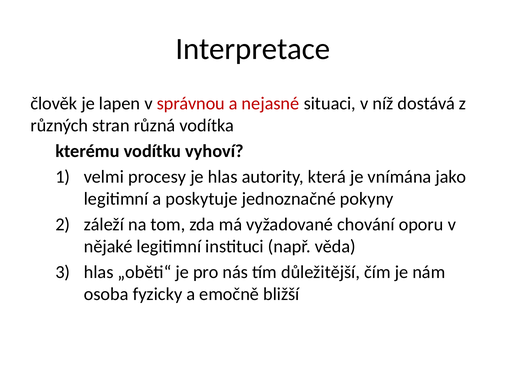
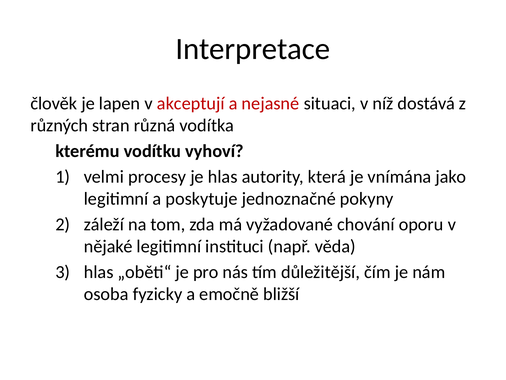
správnou: správnou -> akceptují (191, 103)
